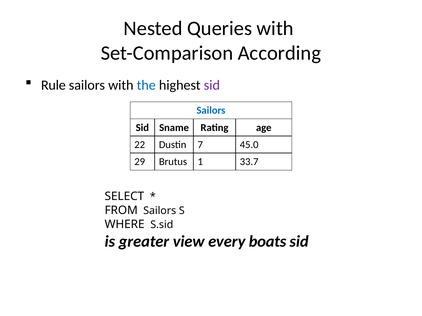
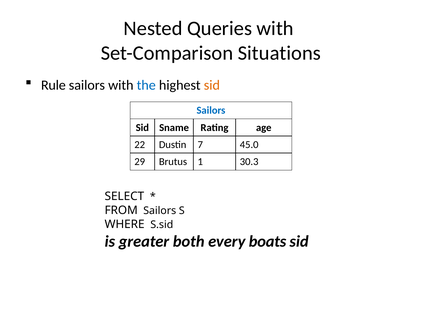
According: According -> Situations (279, 53)
sid colour: purple -> orange (212, 85)
33.7: 33.7 -> 30.3 (249, 162)
view: view -> both (189, 242)
